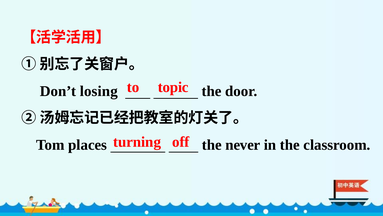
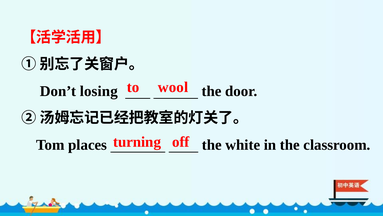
topic: topic -> wool (173, 87)
never: never -> white (243, 145)
